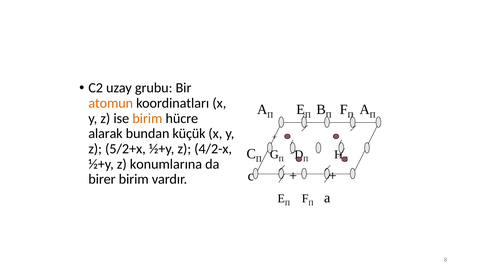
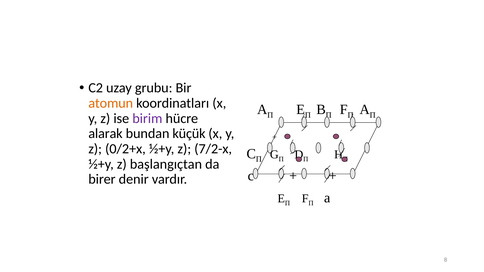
birim colour: orange -> purple (147, 119)
5/2+x: 5/2+x -> 0/2+x (125, 149)
4/2-x: 4/2-x -> 7/2-x (213, 149)
konumlarına: konumlarına -> başlangıçtan (166, 164)
birer birim: birim -> denir (134, 179)
